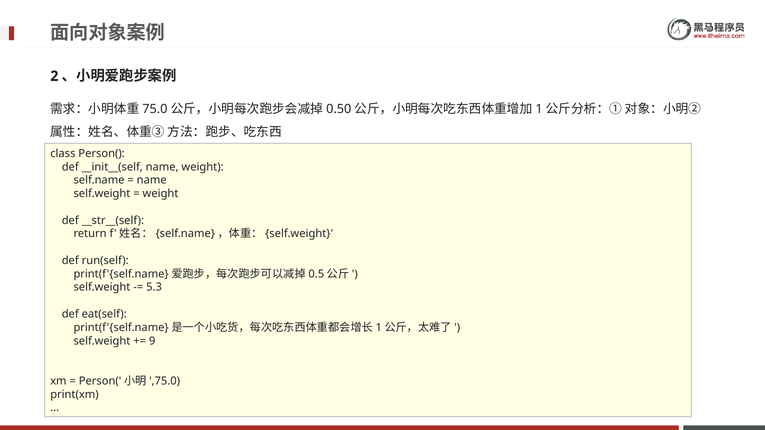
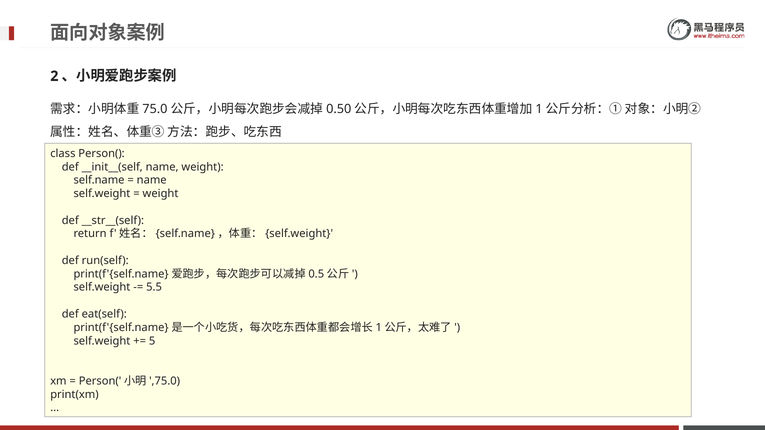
5.3: 5.3 -> 5.5 (154, 288)
9: 9 -> 5 (152, 341)
